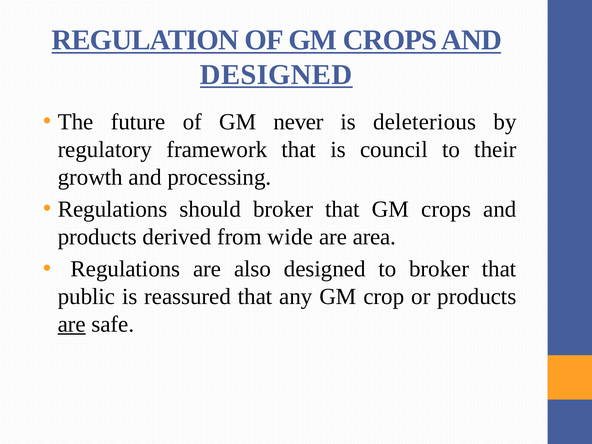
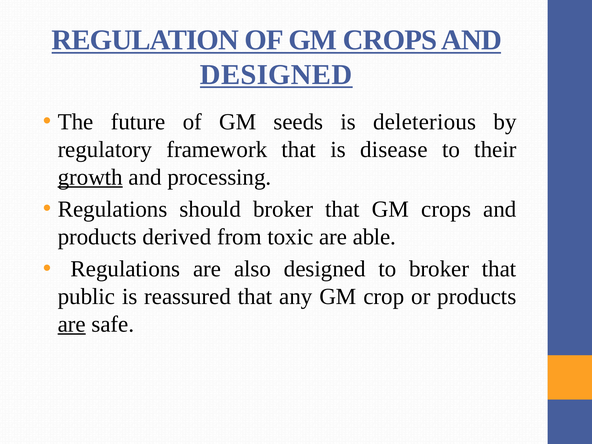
never: never -> seeds (298, 122)
council: council -> disease (394, 150)
growth underline: none -> present (90, 177)
wide: wide -> toxic (290, 237)
area: area -> able (374, 237)
